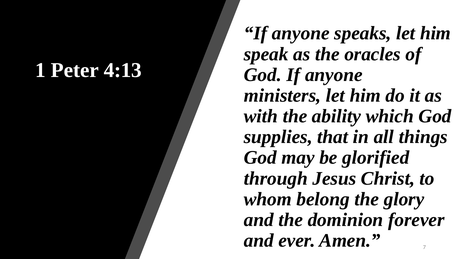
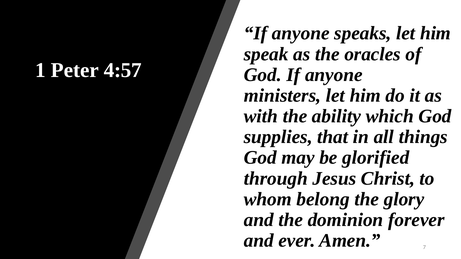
4:13: 4:13 -> 4:57 (123, 70)
